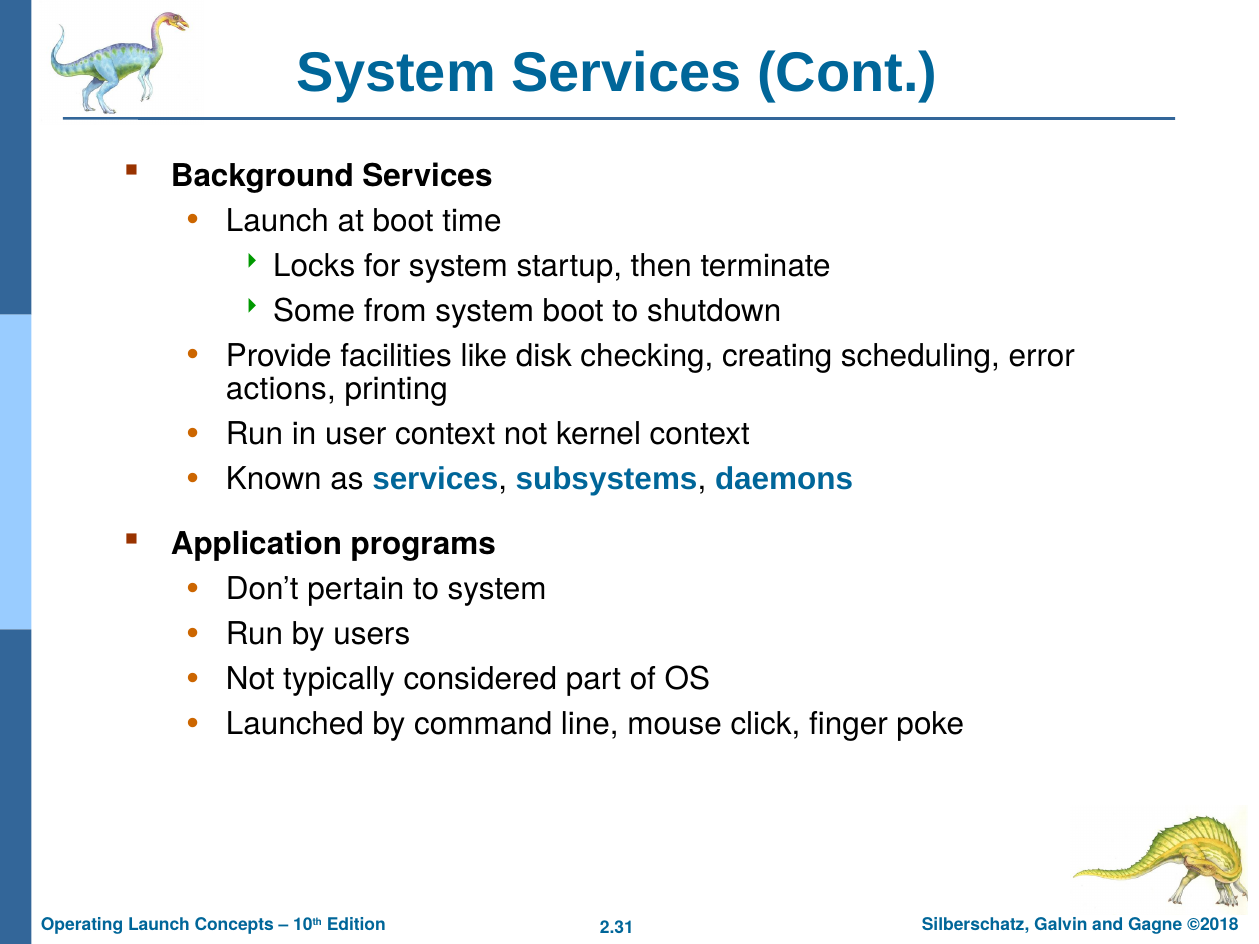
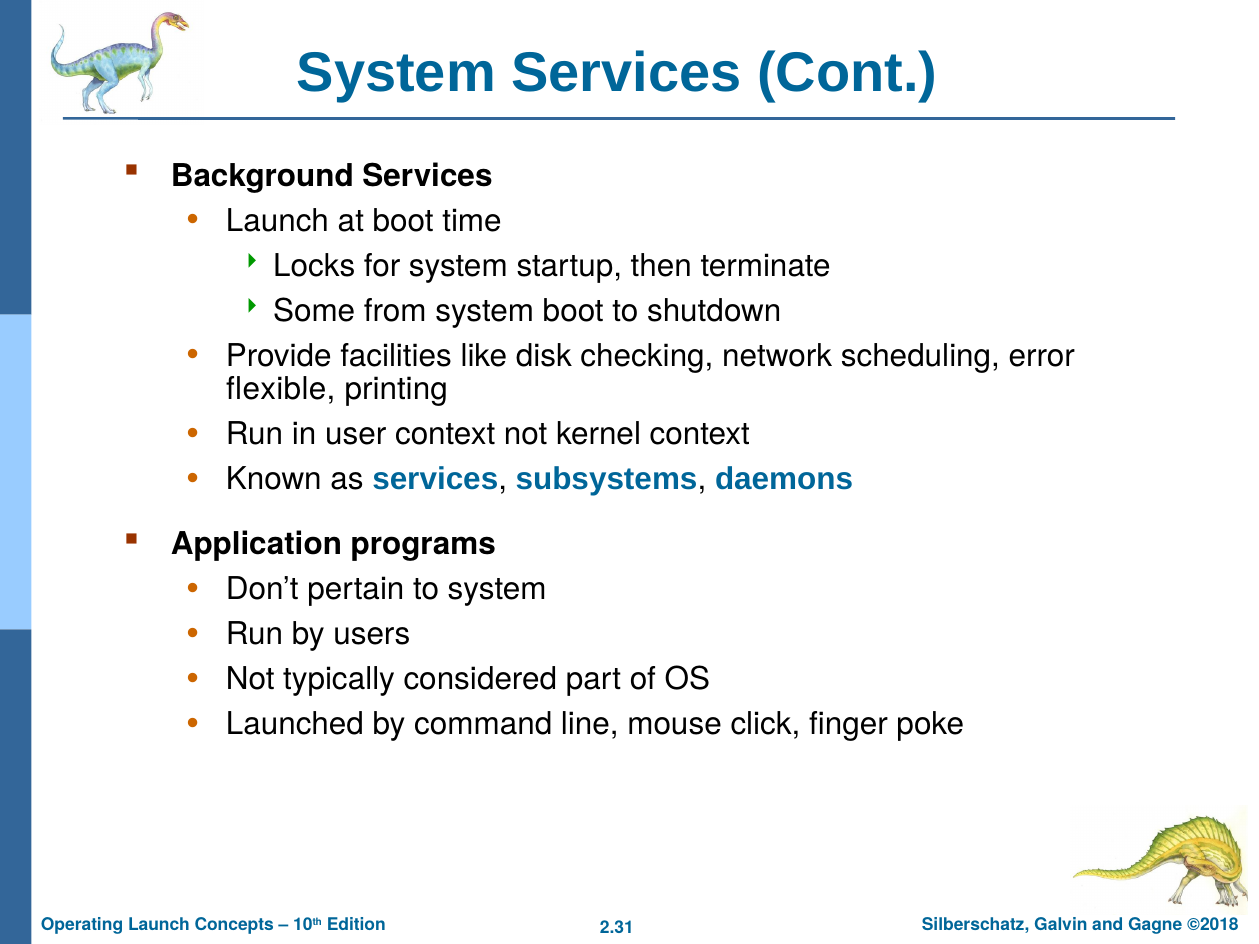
creating: creating -> network (777, 356)
actions: actions -> flexible (281, 390)
